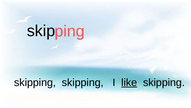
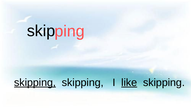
skipping underline: none -> present (35, 82)
